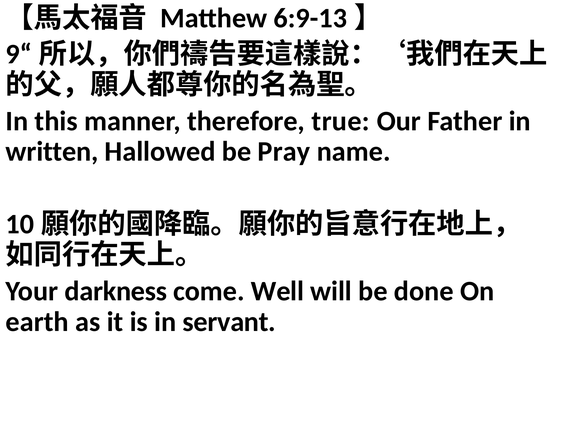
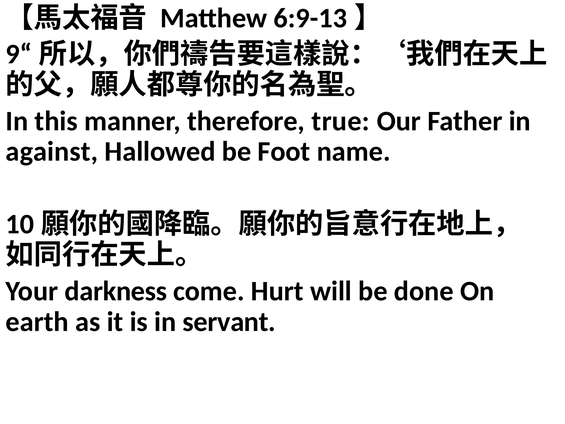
written: written -> against (52, 152)
Pray: Pray -> Foot (284, 152)
Well: Well -> Hurt (277, 291)
